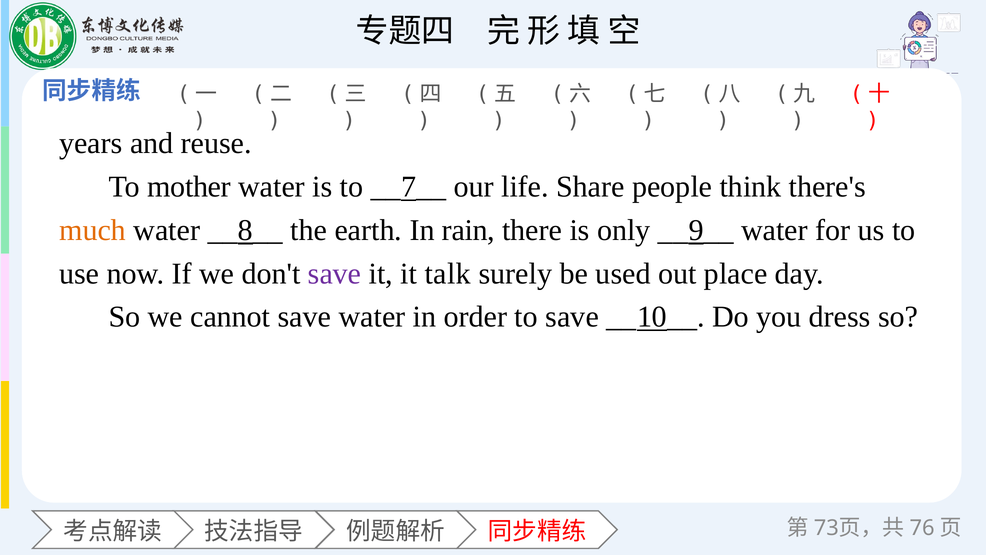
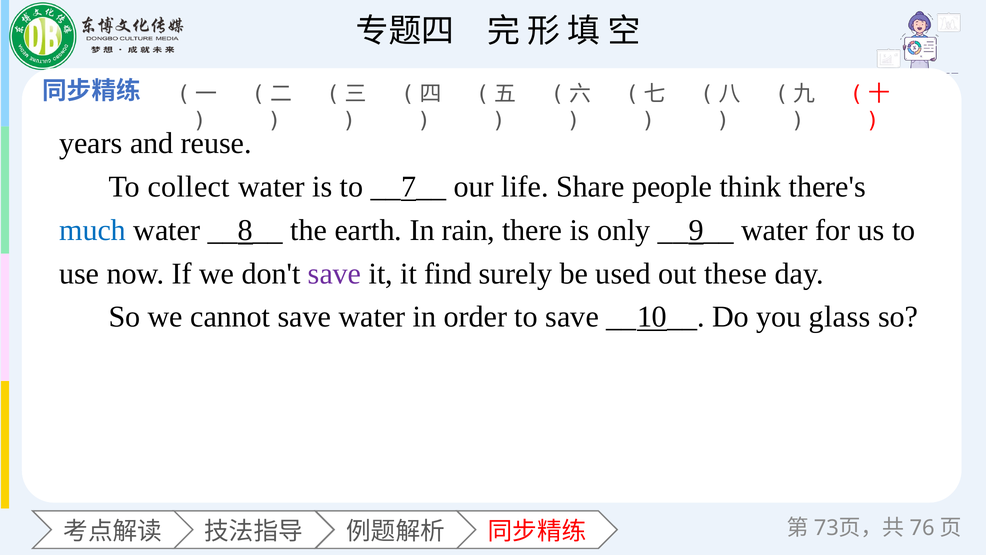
mother: mother -> collect (189, 187)
much colour: orange -> blue (93, 230)
talk: talk -> find (448, 273)
place: place -> these (736, 273)
dress: dress -> glass (840, 317)
